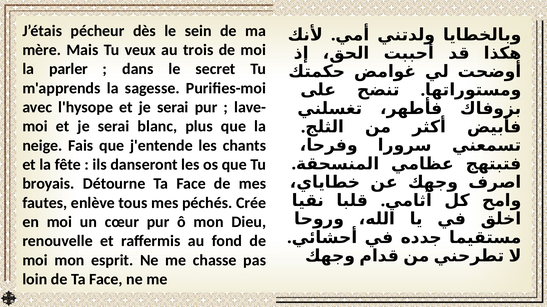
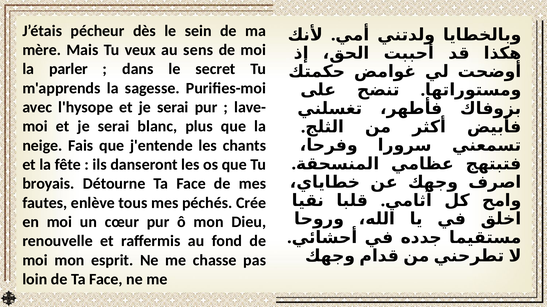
trois: trois -> sens (198, 50)
